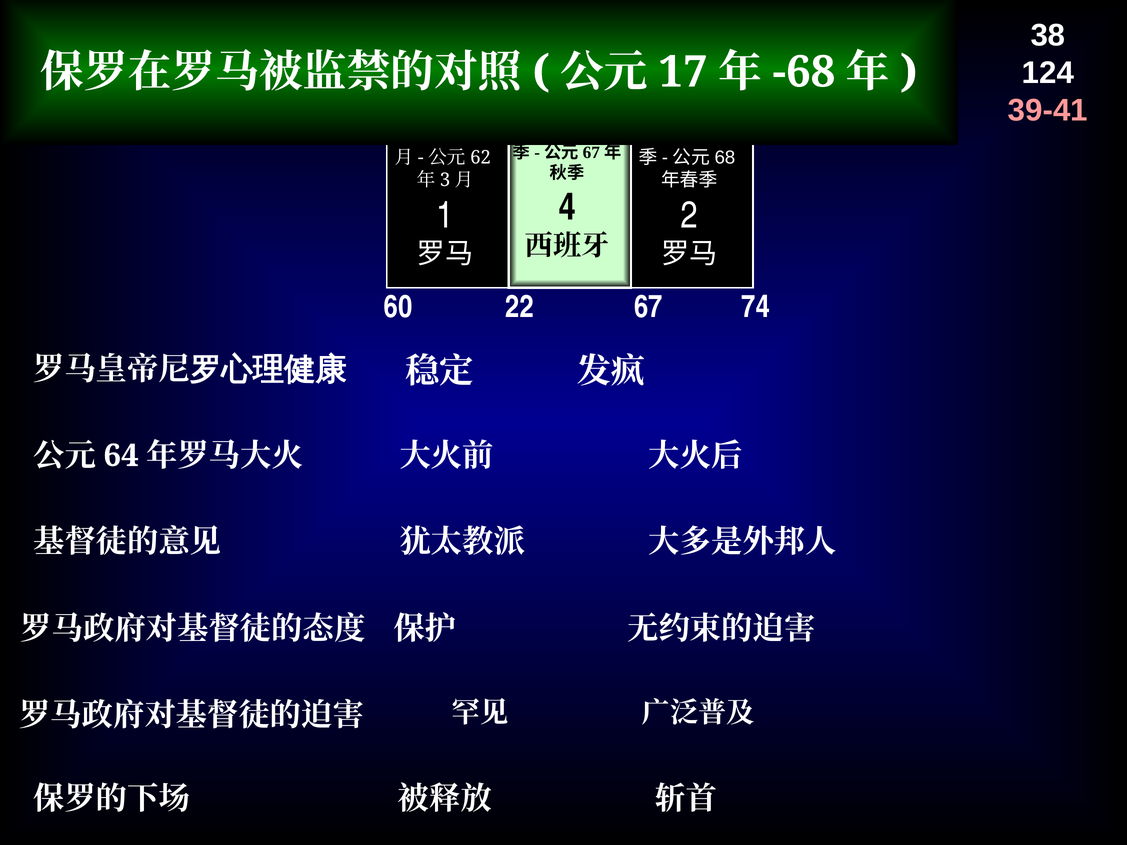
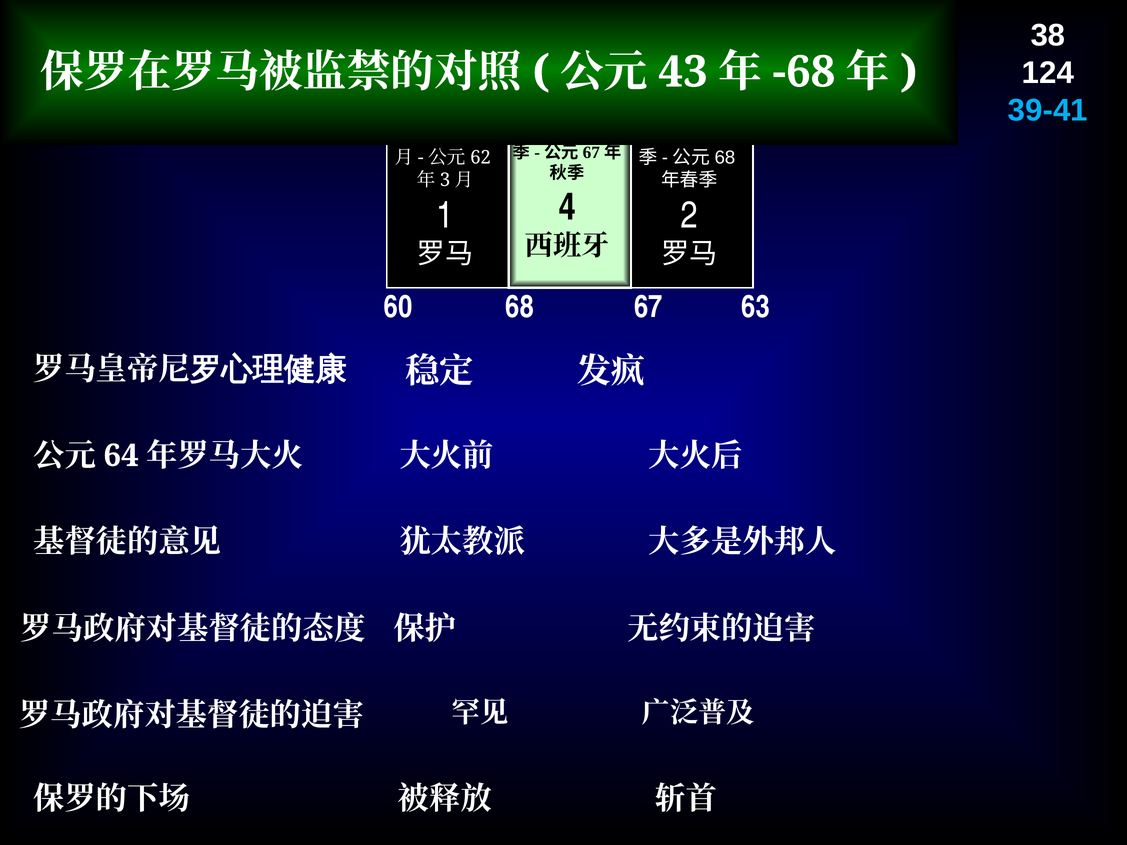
17: 17 -> 43 (683, 72)
39-41 colour: pink -> light blue (1048, 110)
22: 22 -> 68 (520, 307)
74: 74 -> 63 (756, 307)
